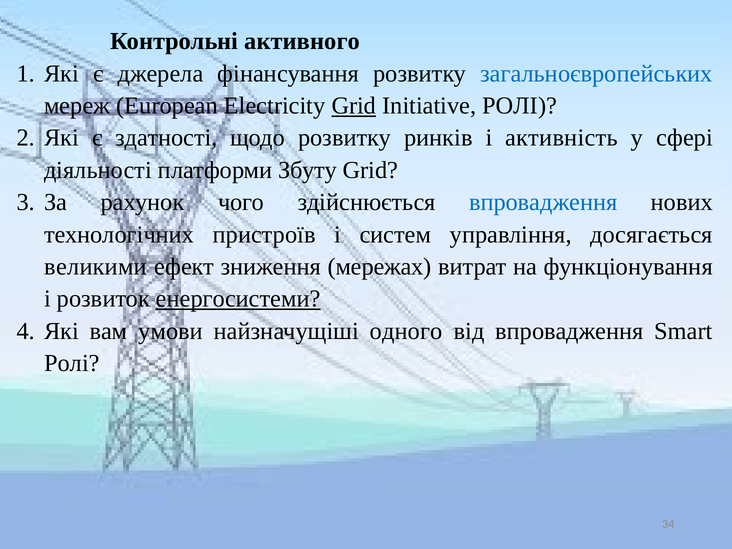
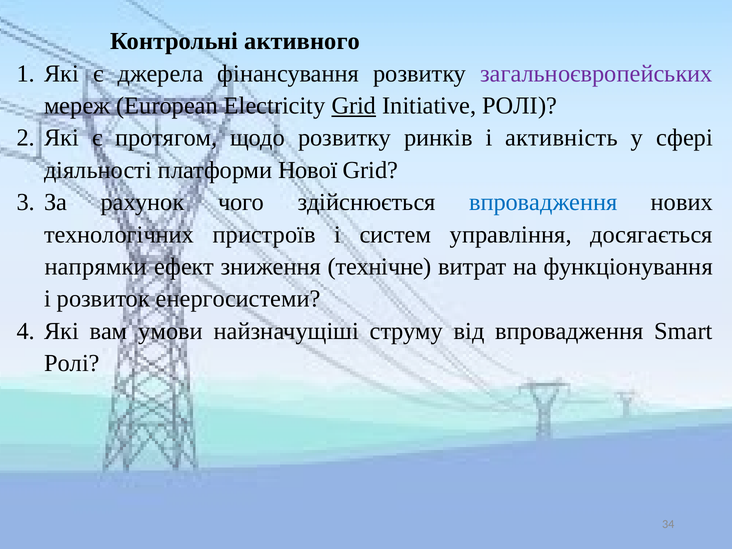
загальноєвропейських colour: blue -> purple (596, 74)
здатності: здатності -> протягом (166, 138)
Збуту: Збуту -> Нової (308, 170)
великими: великими -> напрямки (96, 267)
мережах: мережах -> технічне (380, 267)
енергосистеми underline: present -> none (238, 299)
одного: одного -> струму (406, 331)
